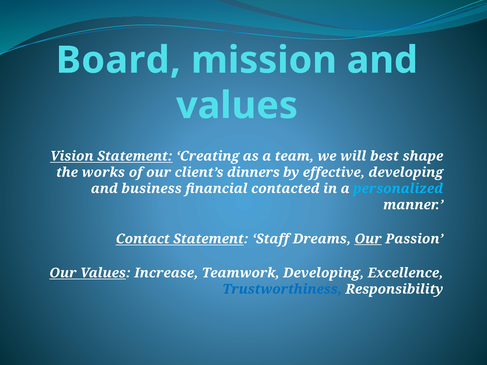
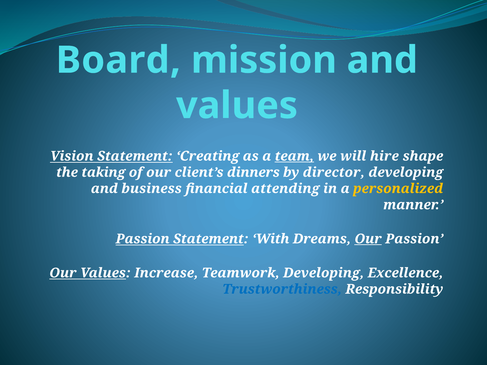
team underline: none -> present (294, 156)
best: best -> hire (384, 156)
works: works -> taking (103, 172)
effective: effective -> director (334, 172)
contacted: contacted -> attending (285, 189)
personalized colour: light blue -> yellow (398, 189)
Contact: Contact -> Passion (143, 239)
Staff: Staff -> With (271, 239)
